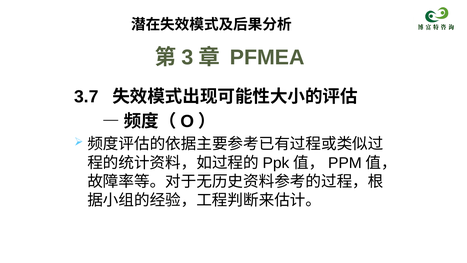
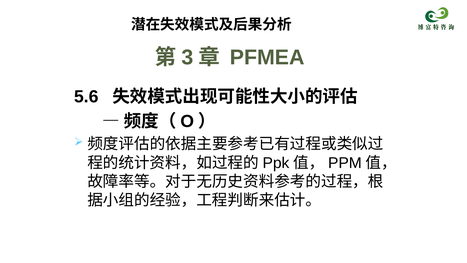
3.7: 3.7 -> 5.6 (86, 97)
